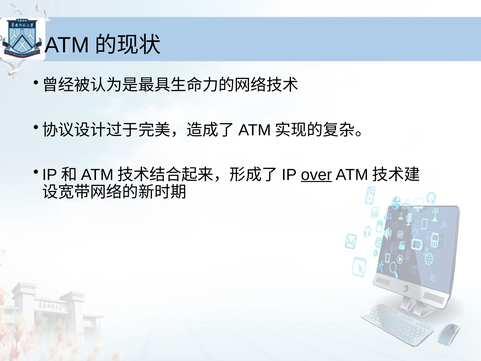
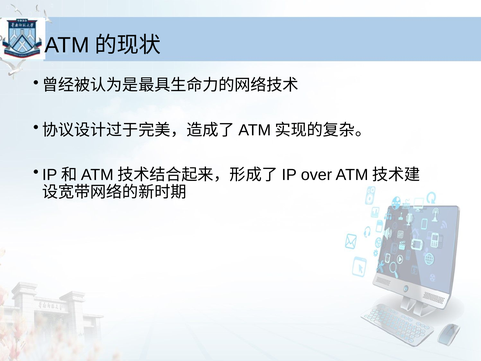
over underline: present -> none (316, 175)
